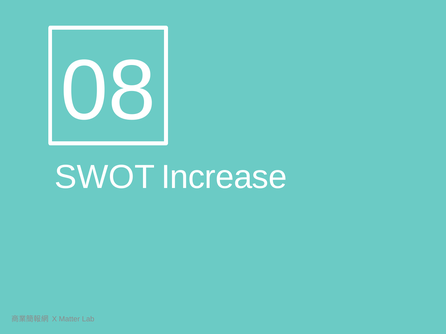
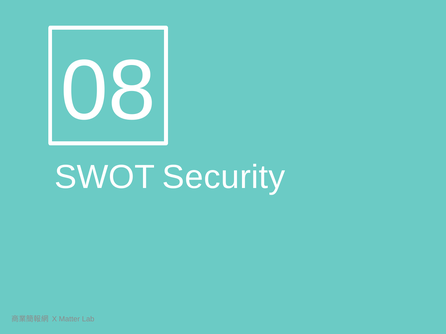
Increase: Increase -> Security (224, 177)
